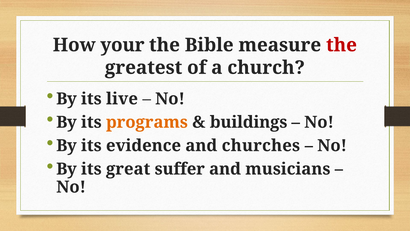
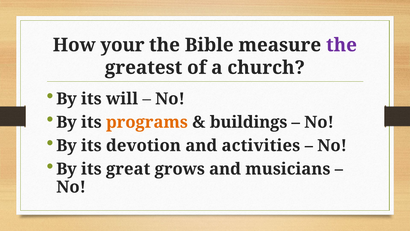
the colour: red -> purple (341, 45)
live: live -> will (122, 99)
evidence: evidence -> devotion (143, 145)
churches: churches -> activities (261, 145)
suffer: suffer -> grows (180, 169)
